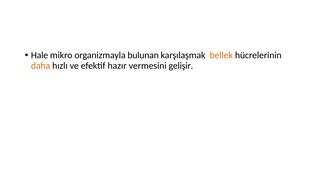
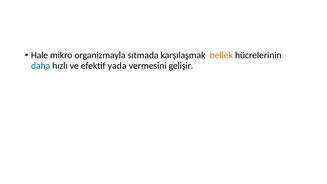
bulunan: bulunan -> sıtmada (143, 55)
daha colour: orange -> blue (41, 66)
hazır: hazır -> yada (117, 66)
